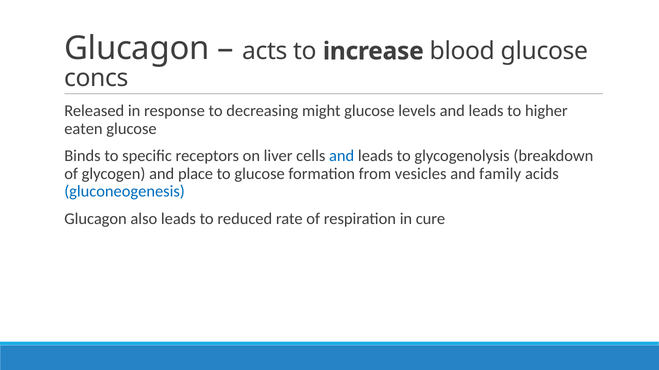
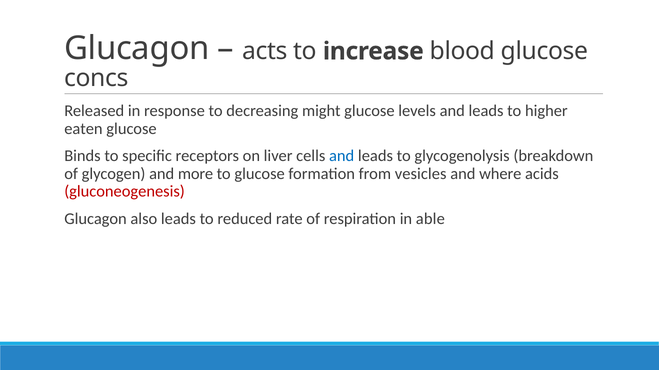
place: place -> more (196, 174)
family: family -> where (500, 174)
gluconeogenesis colour: blue -> red (125, 192)
cure: cure -> able (430, 219)
